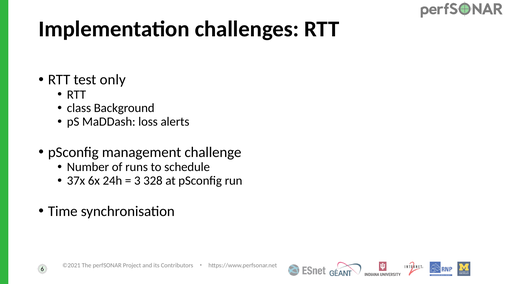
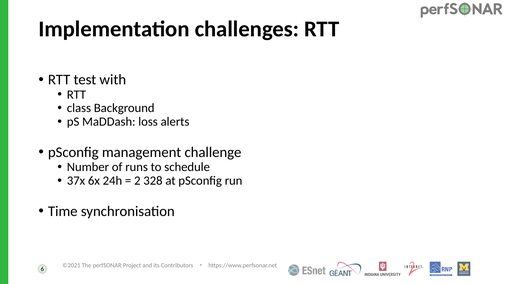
only: only -> with (113, 80)
3: 3 -> 2 (137, 181)
